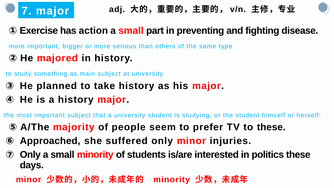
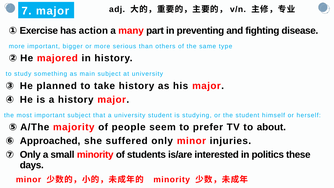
small: small -> many (131, 31)
to these: these -> about (271, 127)
